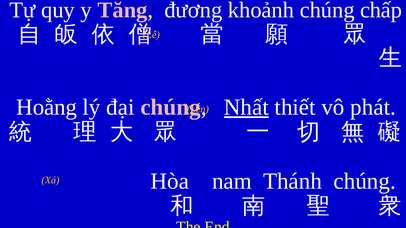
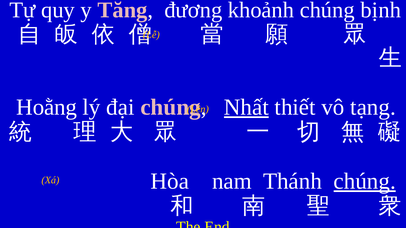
chấp: chấp -> bịnh (381, 10)
phát: phát -> tạng (373, 107)
chúng underline: none -> present (365, 182)
